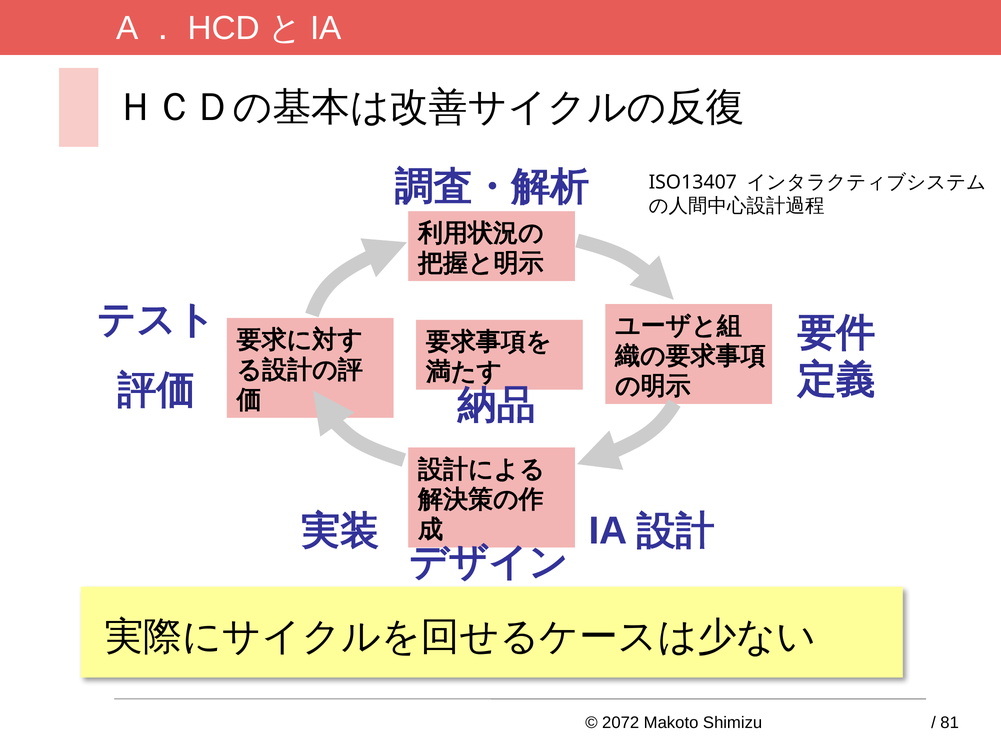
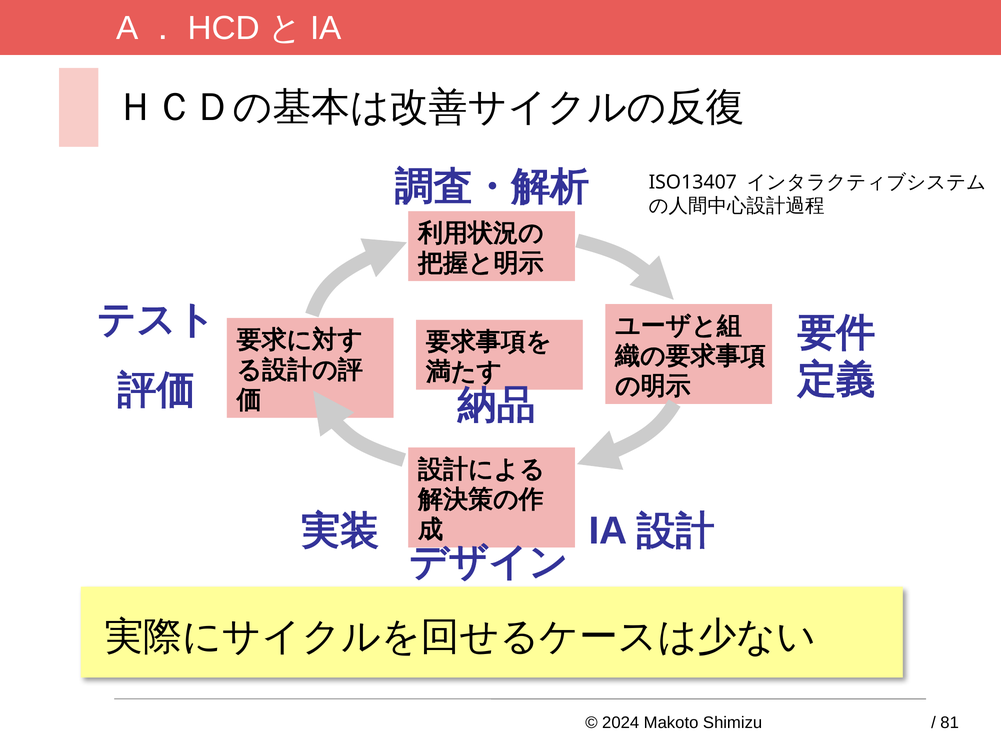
2072: 2072 -> 2024 (621, 723)
